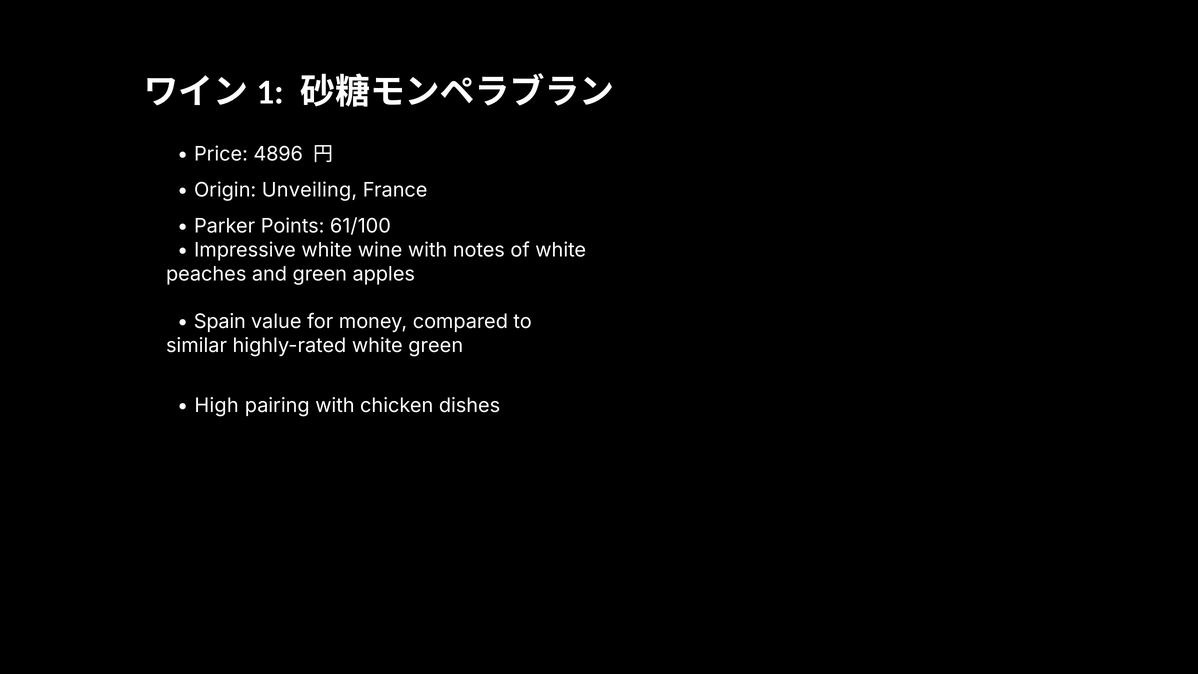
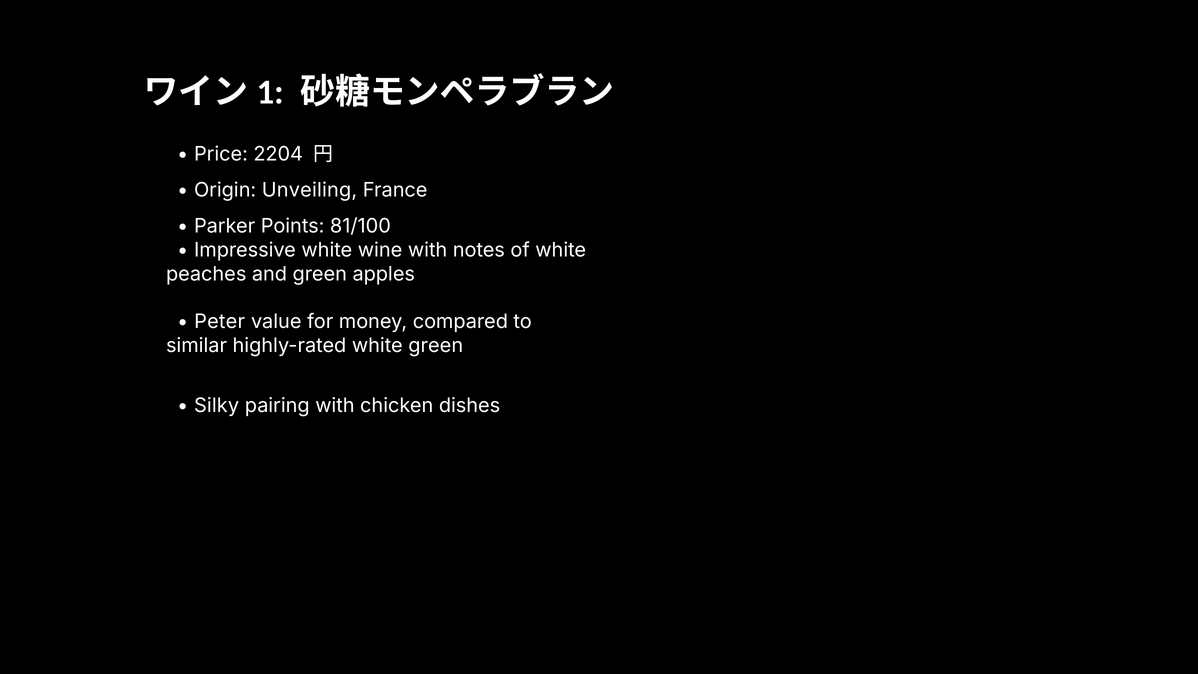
4896: 4896 -> 2204 (278, 154)
61/100: 61/100 -> 81/100 (360, 226)
Spain: Spain -> Peter (220, 322)
High: High -> Silky (217, 406)
